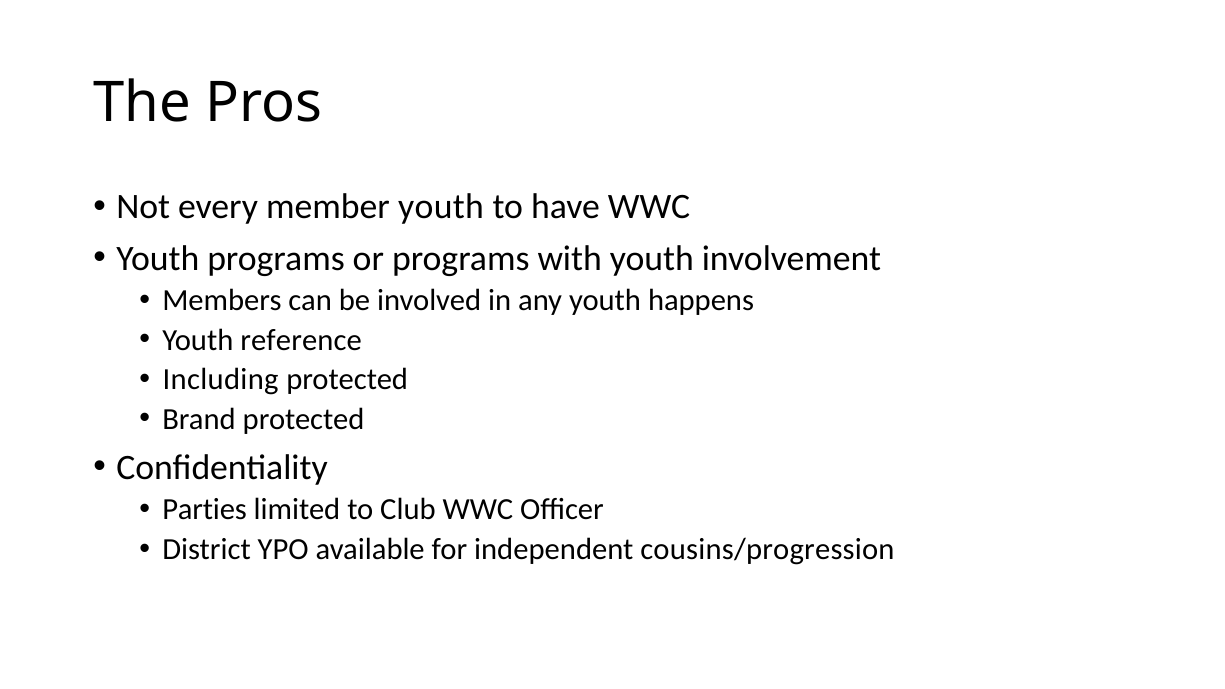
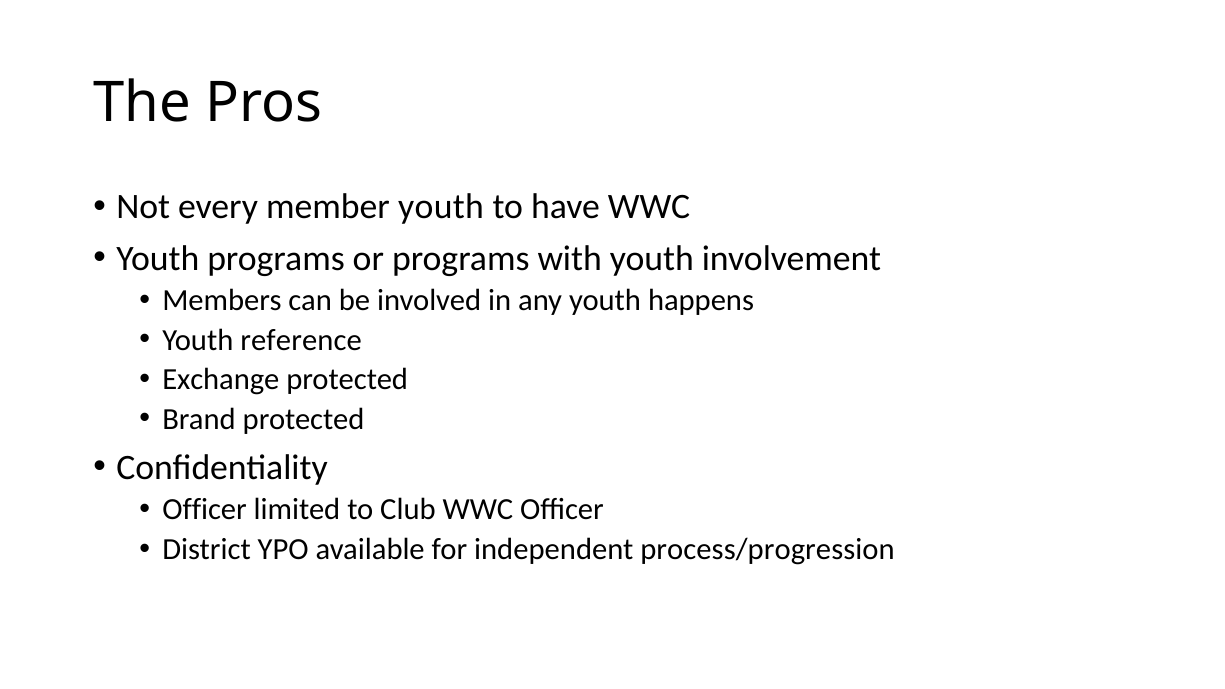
Including: Including -> Exchange (221, 380)
Parties: Parties -> Officer (205, 510)
cousins/progression: cousins/progression -> process/progression (768, 549)
